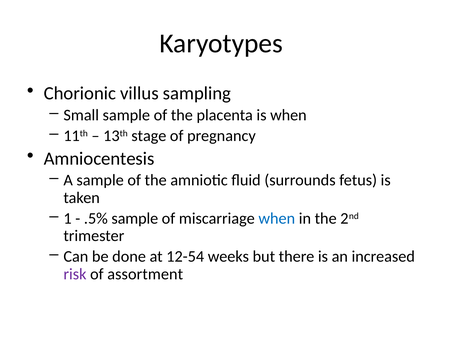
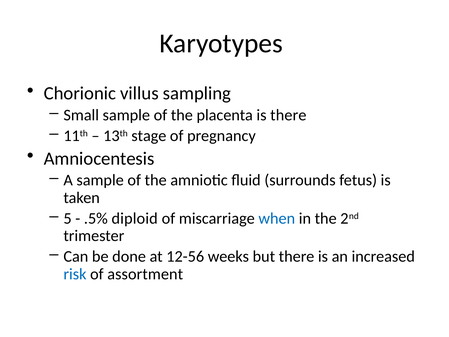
is when: when -> there (288, 115)
1: 1 -> 5 (68, 218)
.5% sample: sample -> diploid (135, 218)
12-54: 12-54 -> 12-56 (185, 256)
risk colour: purple -> blue (75, 274)
